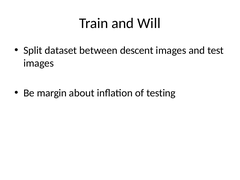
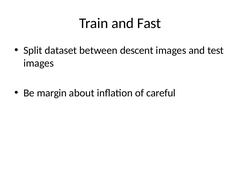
Will: Will -> Fast (149, 23)
testing: testing -> careful (161, 93)
